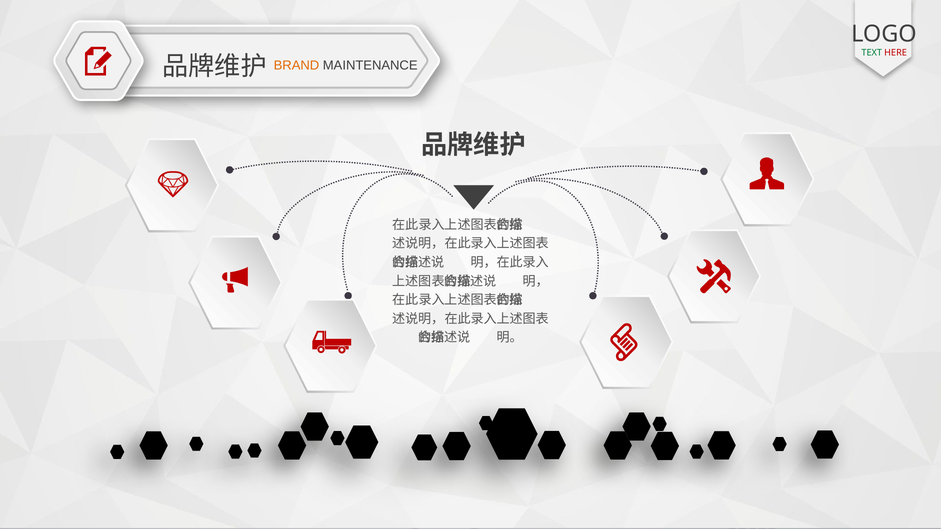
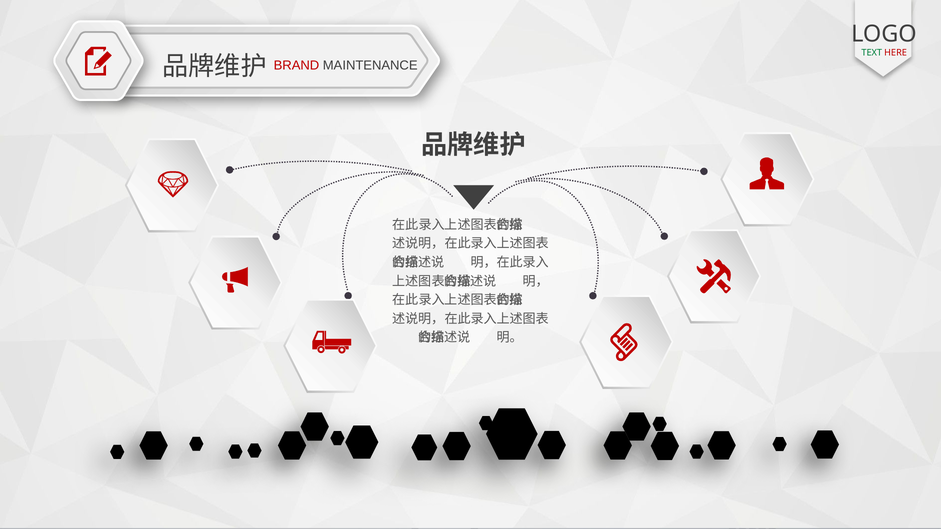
BRAND colour: orange -> red (296, 65)
